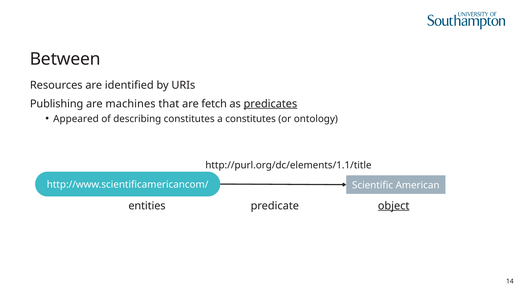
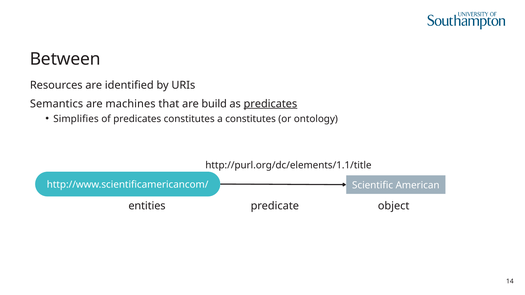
Publishing: Publishing -> Semantics (57, 104)
fetch: fetch -> build (214, 104)
Appeared: Appeared -> Simplifies (76, 119)
of describing: describing -> predicates (137, 119)
object underline: present -> none (394, 206)
